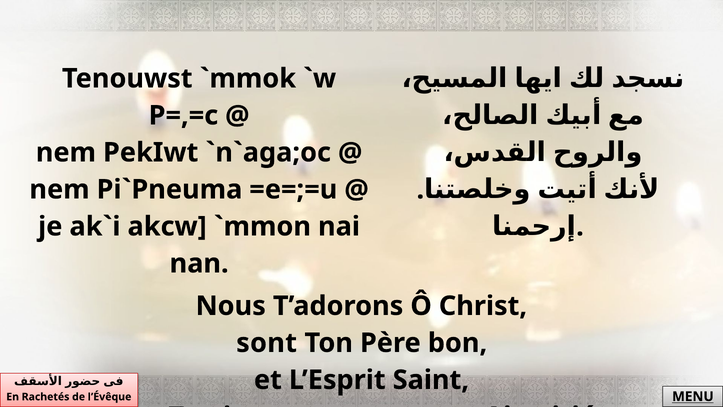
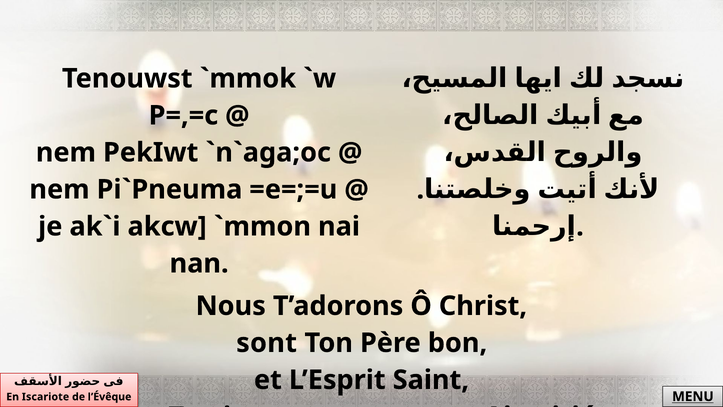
Rachetés: Rachetés -> Iscariote (45, 397)
